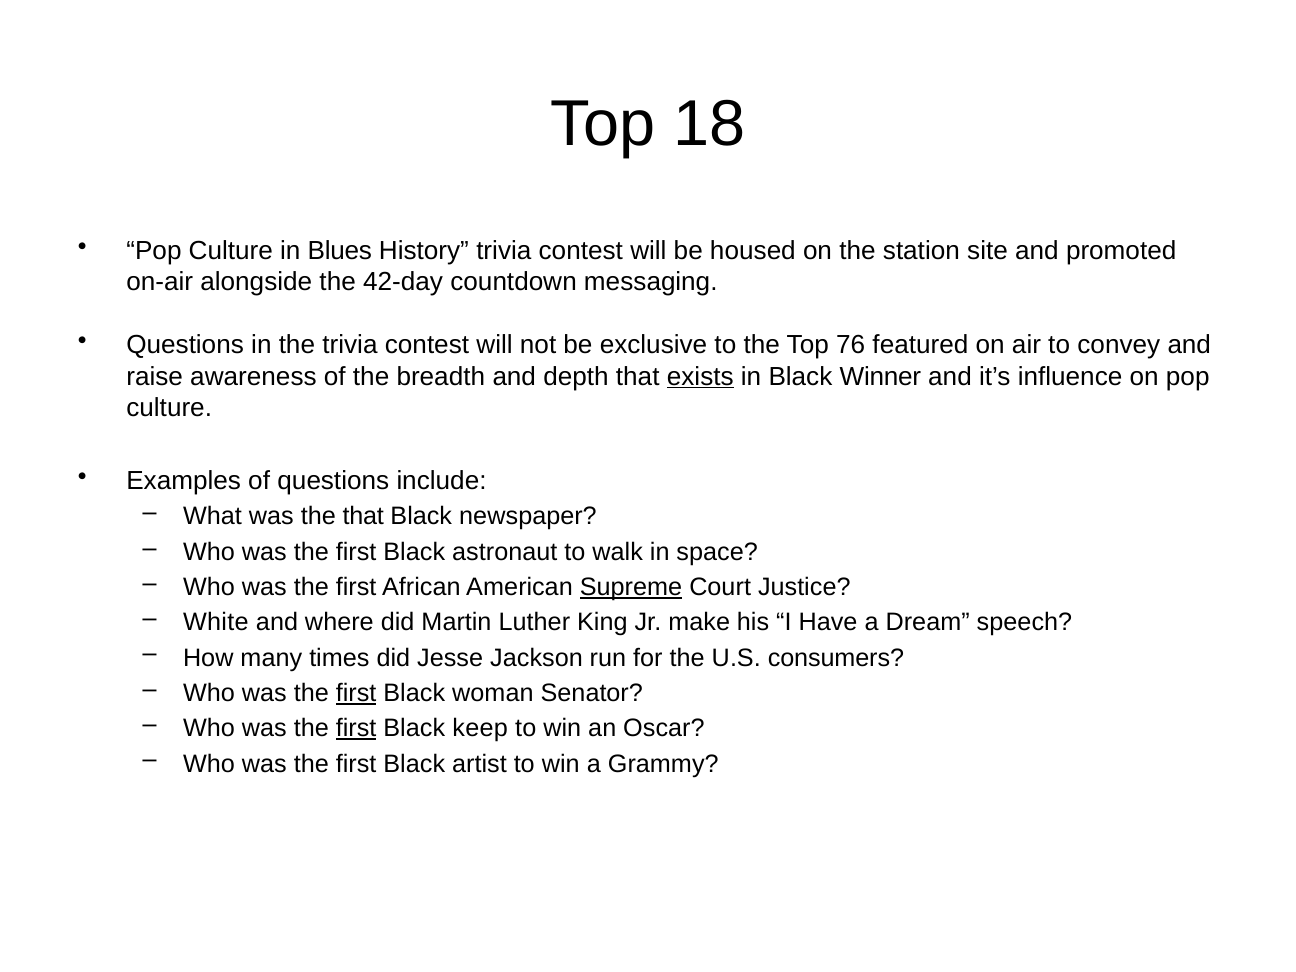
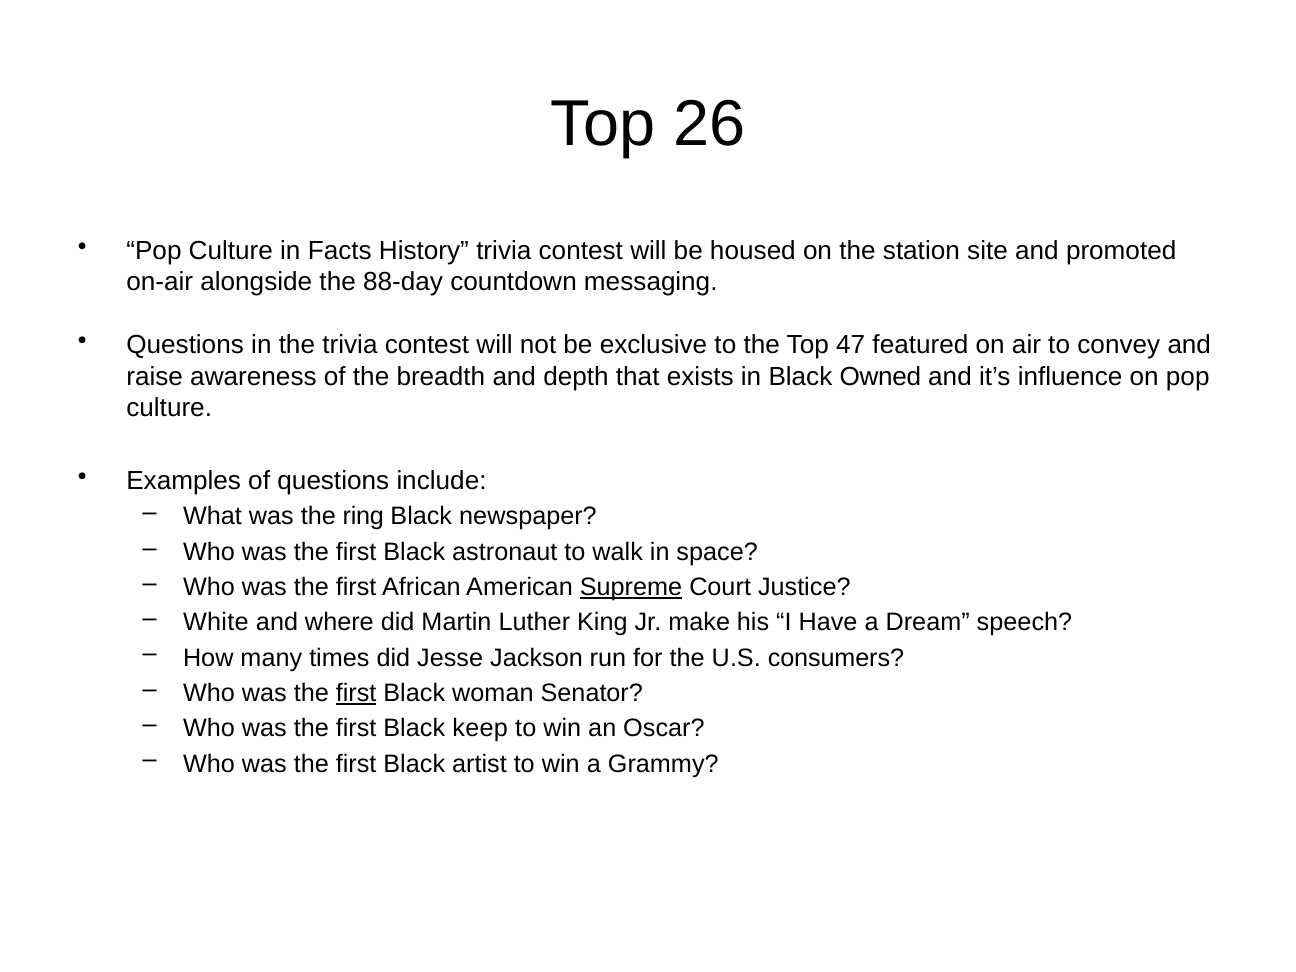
18: 18 -> 26 (709, 124)
Blues: Blues -> Facts (340, 251)
42-day: 42-day -> 88-day (403, 282)
76: 76 -> 47 (851, 345)
exists underline: present -> none (700, 376)
Winner: Winner -> Owned (880, 376)
the that: that -> ring (363, 517)
first underline: present -> none (356, 728)
